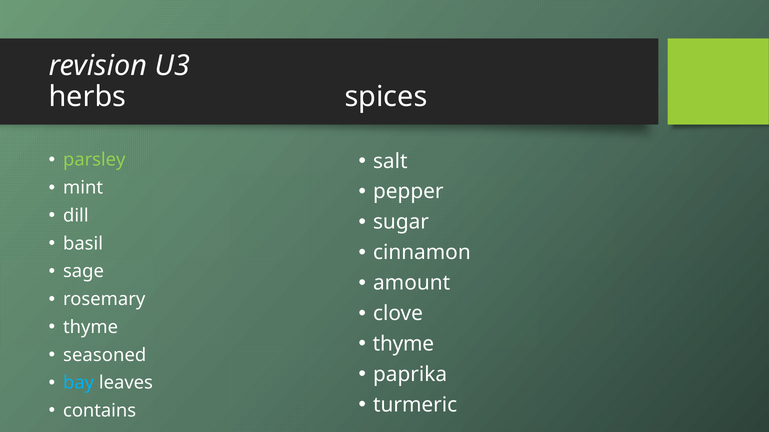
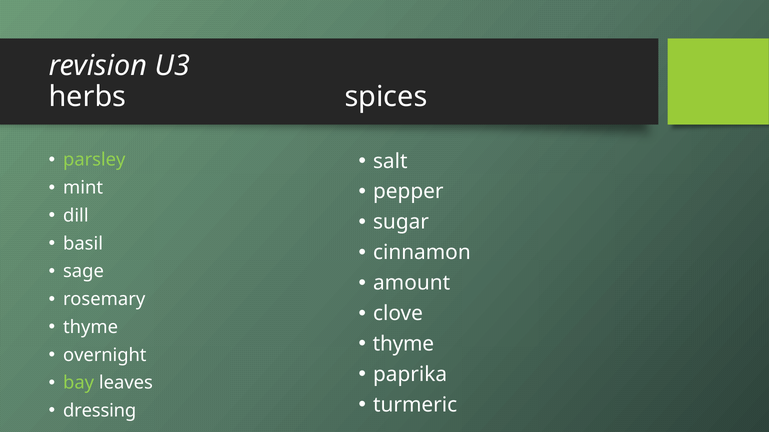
seasoned: seasoned -> overnight (105, 355)
bay colour: light blue -> light green (79, 383)
contains: contains -> dressing (100, 411)
